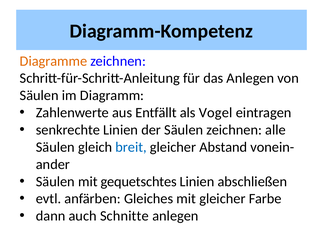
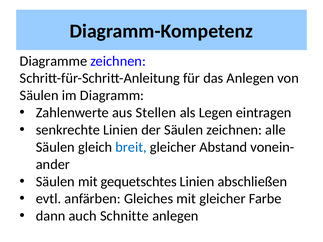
Diagramme colour: orange -> black (53, 61)
Entfällt: Entfällt -> Stellen (156, 113)
Vogel: Vogel -> Legen (216, 113)
